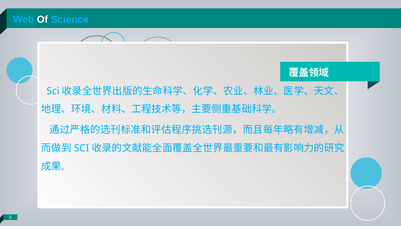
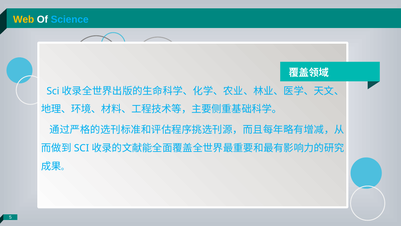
Web colour: light blue -> yellow (24, 20)
